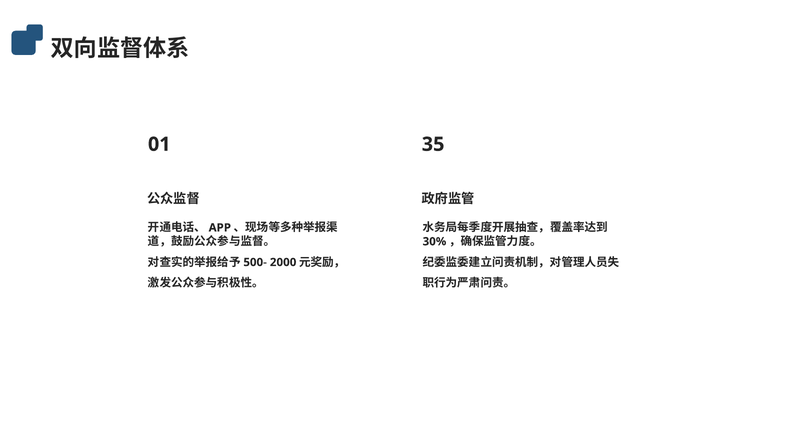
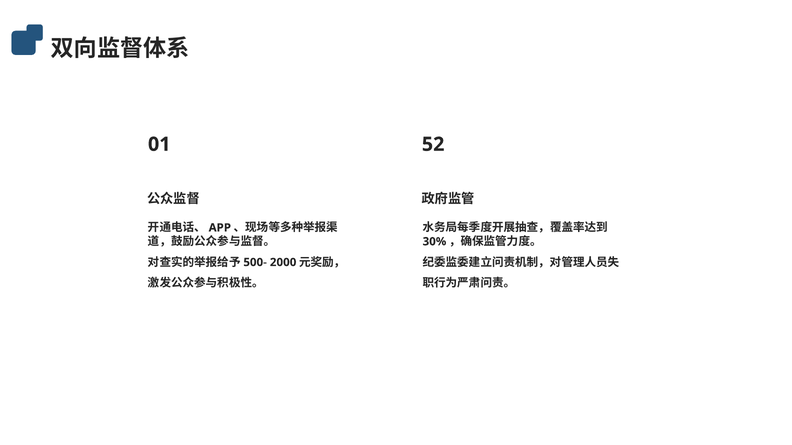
35: 35 -> 52 (433, 144)
